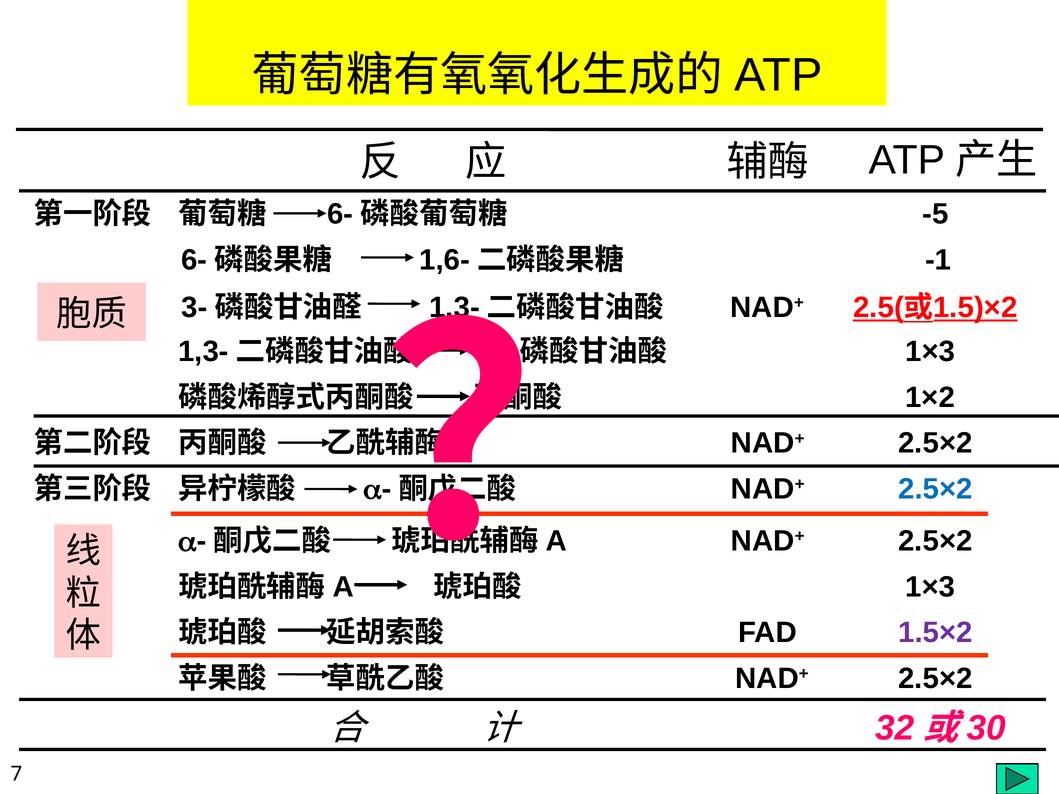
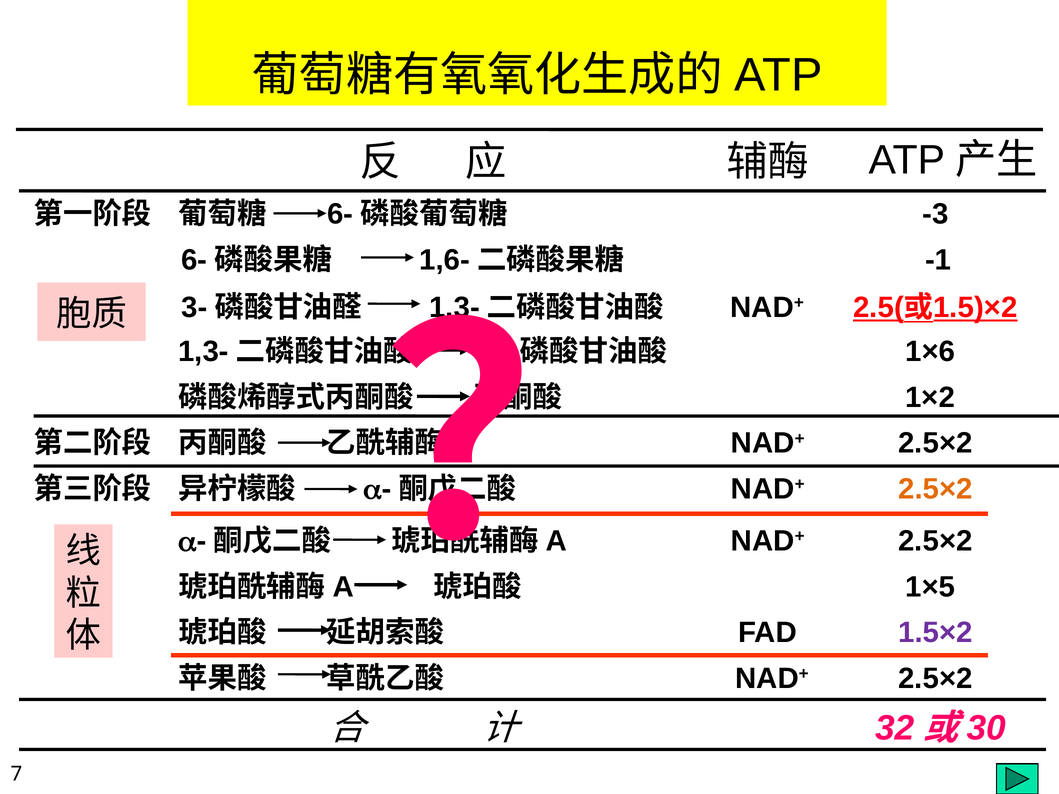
-5: -5 -> -3 (935, 214)
1×3: 1×3 -> 1×6 (930, 352)
2.5×2 colour: blue -> orange (935, 489)
1×3: 1×3 -> 1×5 (930, 587)
